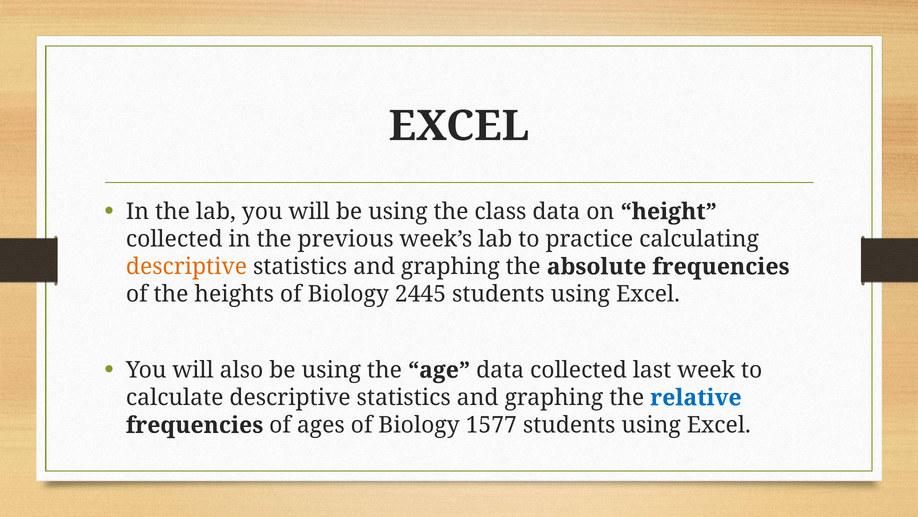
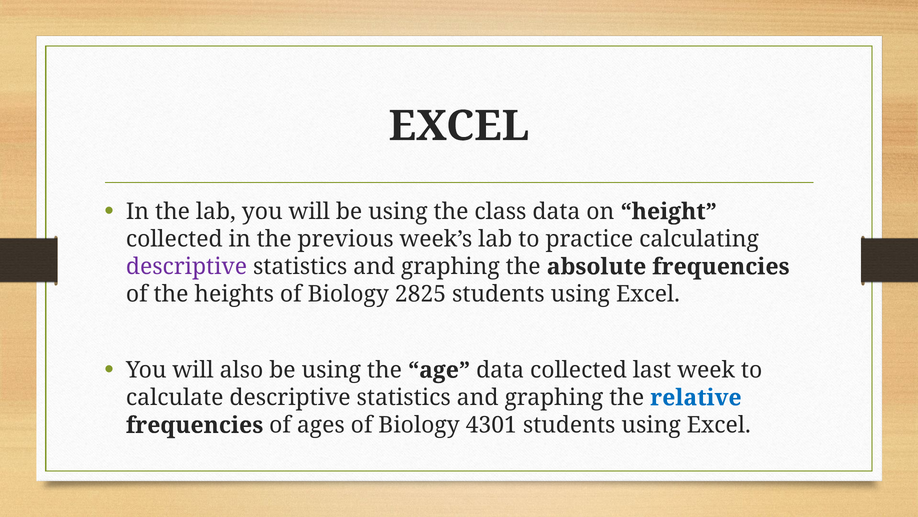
descriptive colour: orange -> purple (187, 266)
2445: 2445 -> 2825 (420, 294)
1577: 1577 -> 4301 (491, 425)
